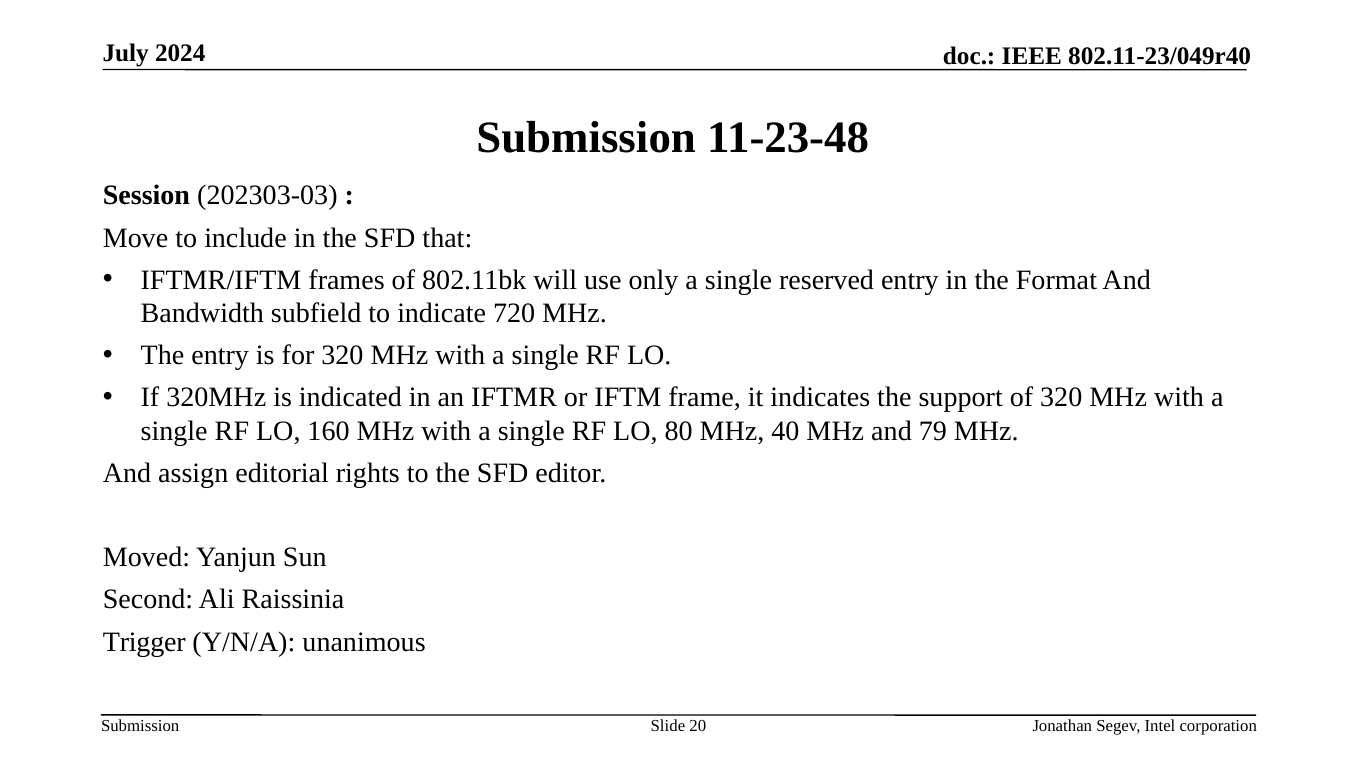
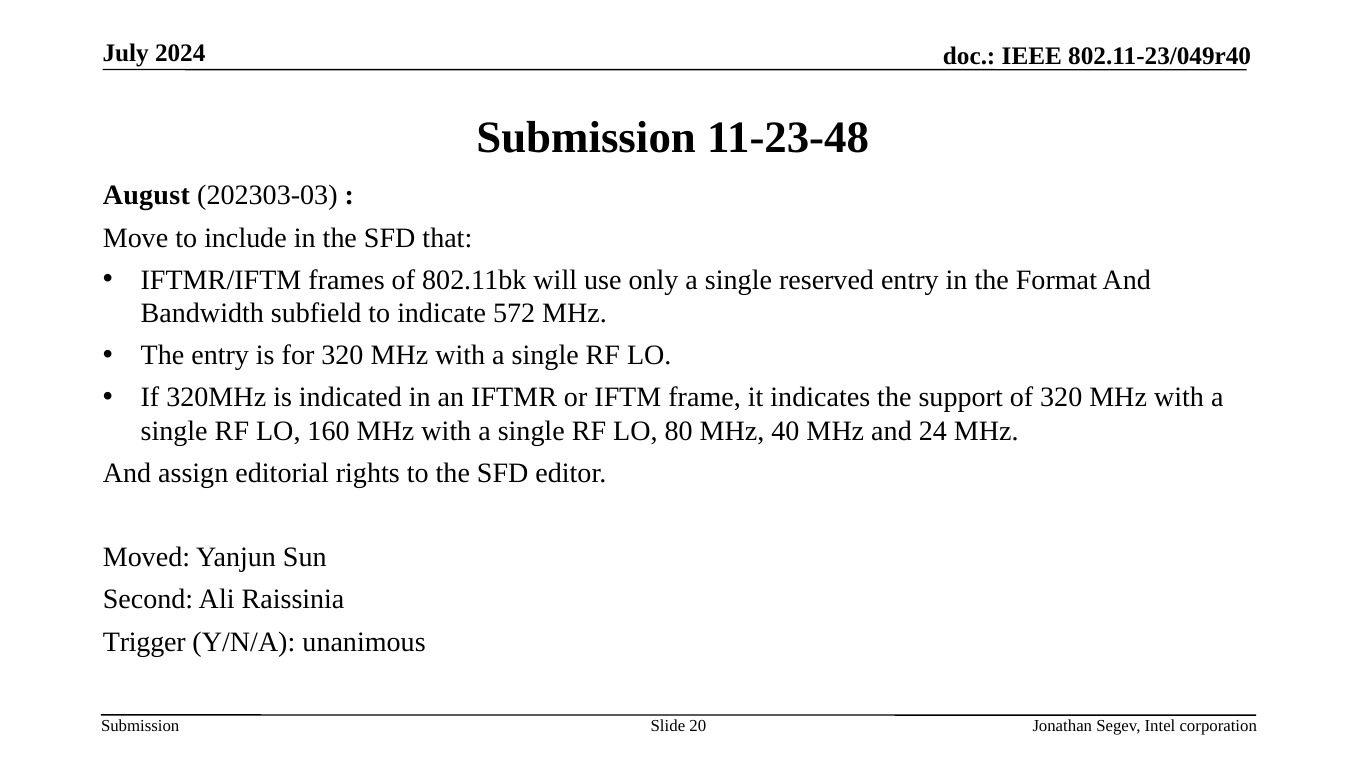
Session: Session -> August (146, 196)
720: 720 -> 572 (514, 314)
79: 79 -> 24 (933, 431)
